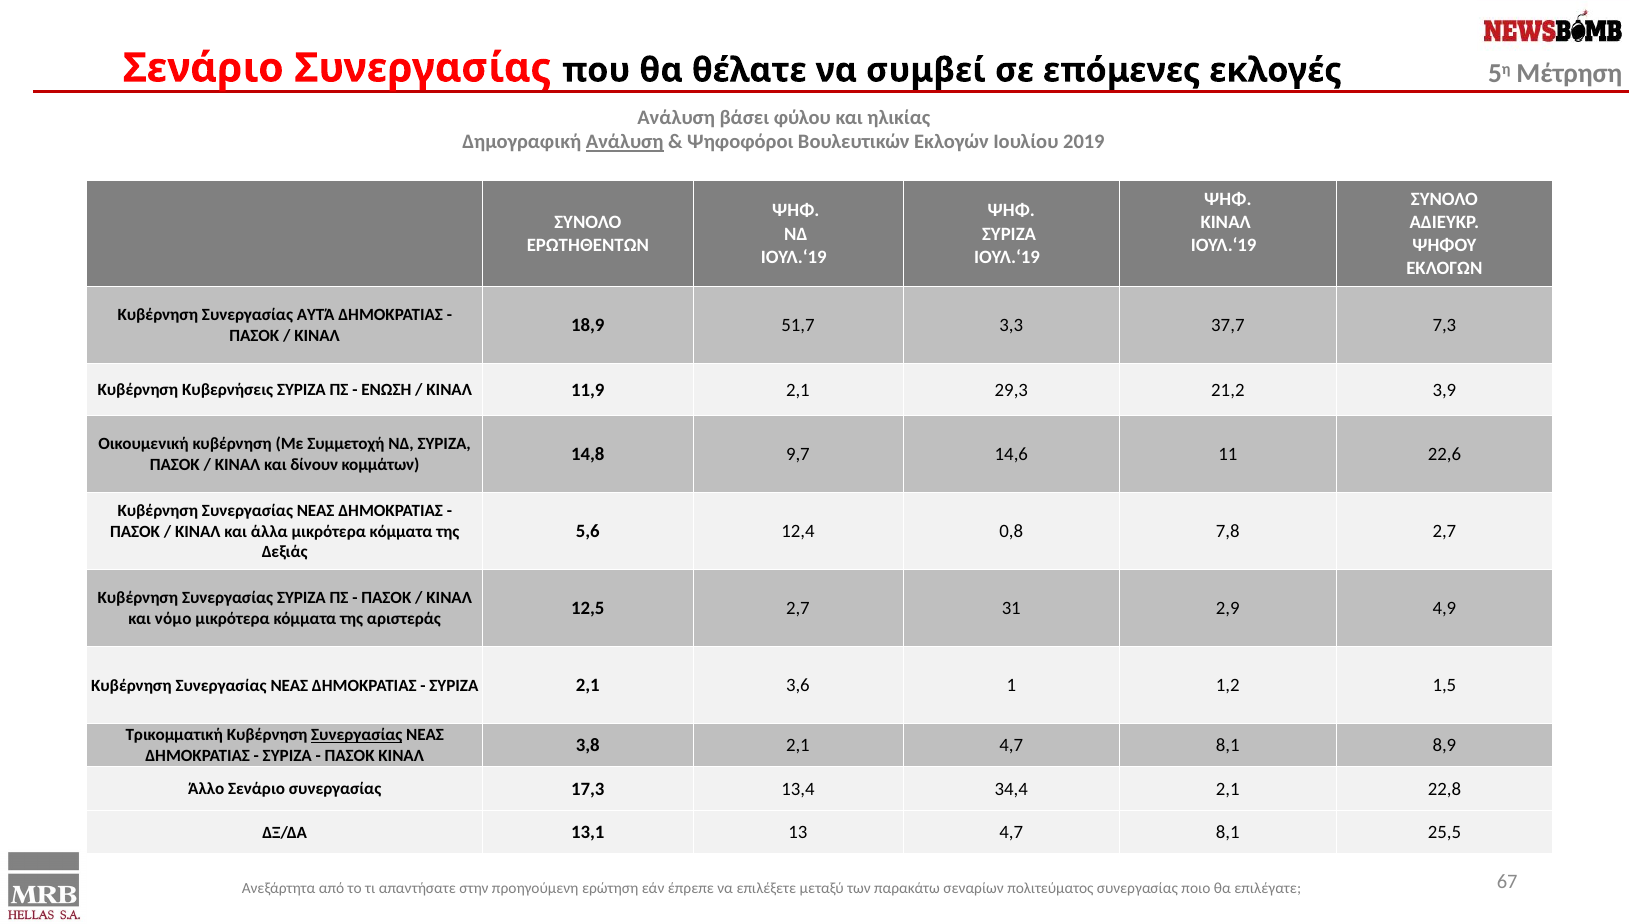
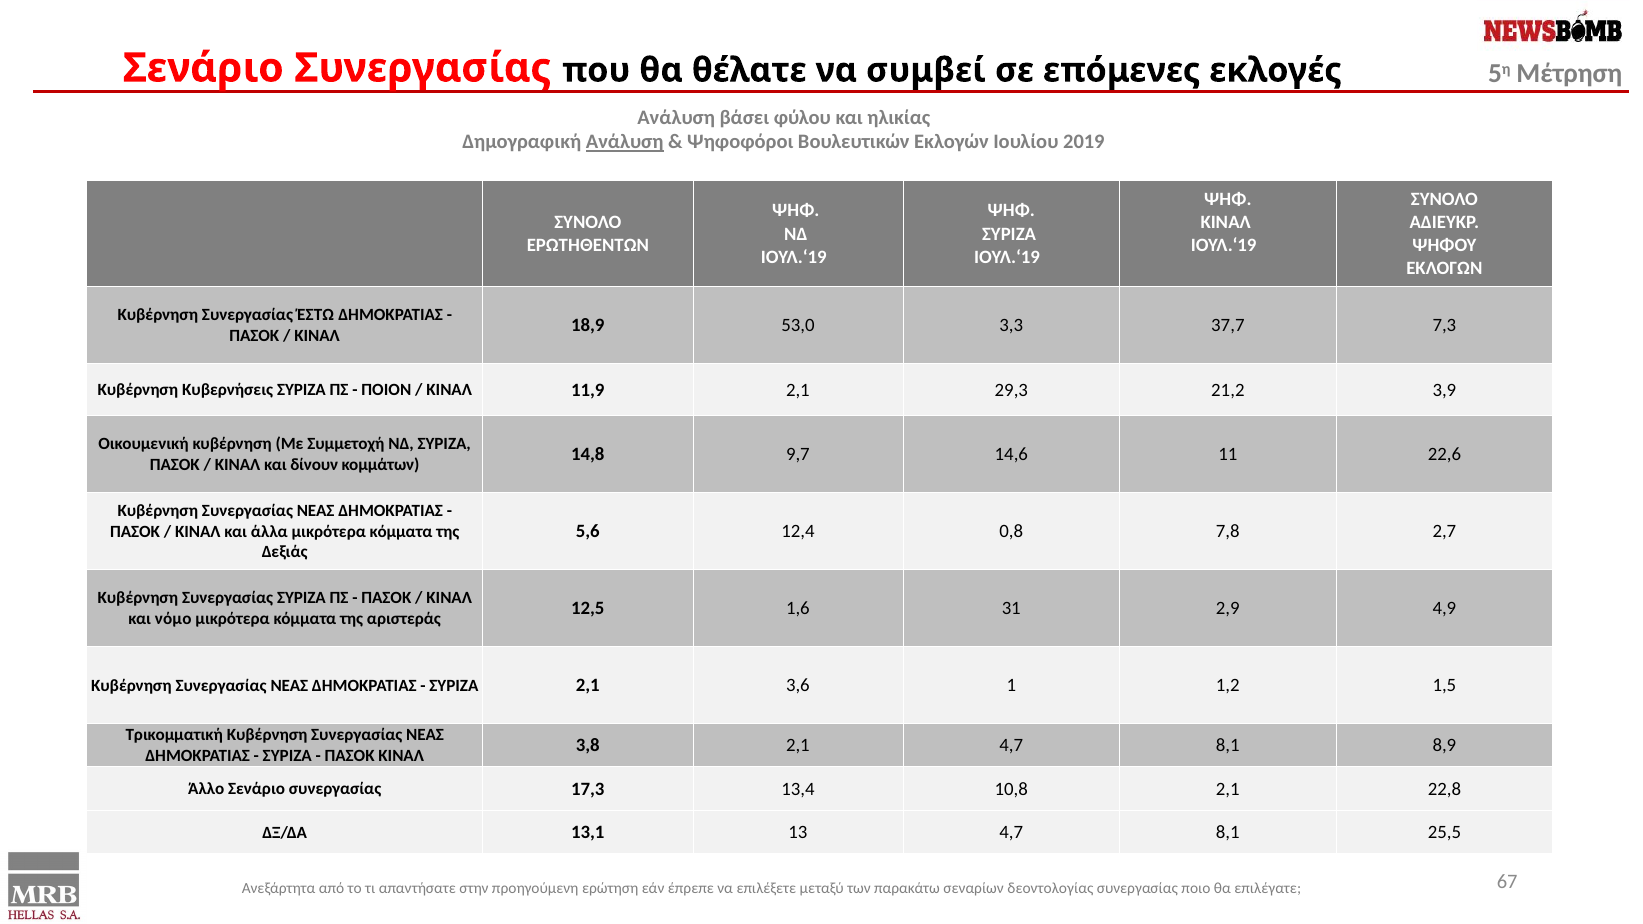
ΑΥΤΆ: ΑΥΤΆ -> ΈΣΤΩ (316, 315)
51,7: 51,7 -> 53,0 (798, 326)
ΕΝΩΣΗ: ΕΝΩΣΗ -> ΠΟΙΟΝ (386, 390)
12,5 2,7: 2,7 -> 1,6 (798, 609)
Συνεργασίας underline: present -> none (357, 735)
34,4: 34,4 -> 10,8 (1011, 789)
πολιτεύματος: πολιτεύματος -> δεοντολογίας (1050, 888)
